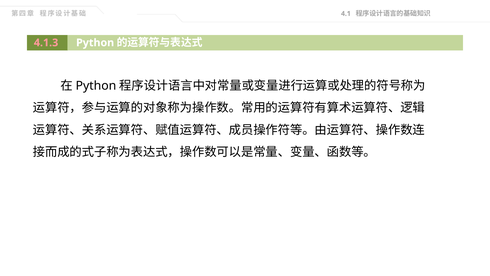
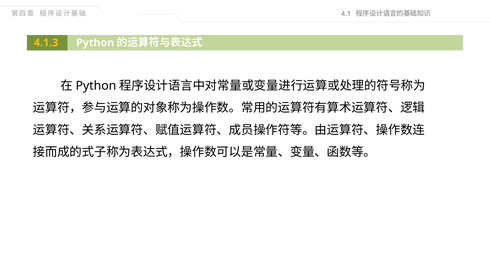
4.1.3 colour: pink -> yellow (46, 43)
